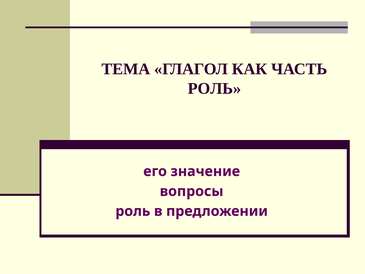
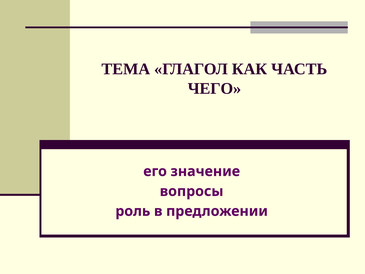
РОЛЬ: РОЛЬ -> ЧЕГО (214, 88)
